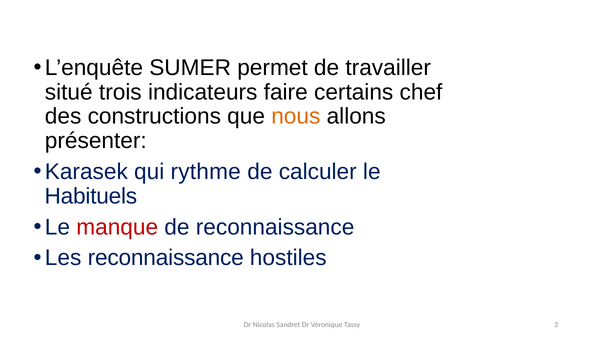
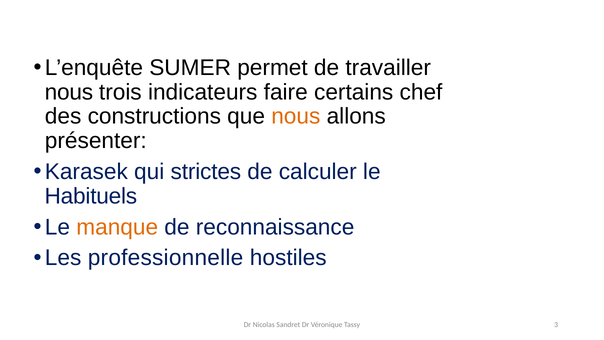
situé: situé -> nous (69, 92)
rythme: rythme -> strictes (206, 172)
manque colour: red -> orange (117, 227)
Les reconnaissance: reconnaissance -> professionnelle (166, 258)
